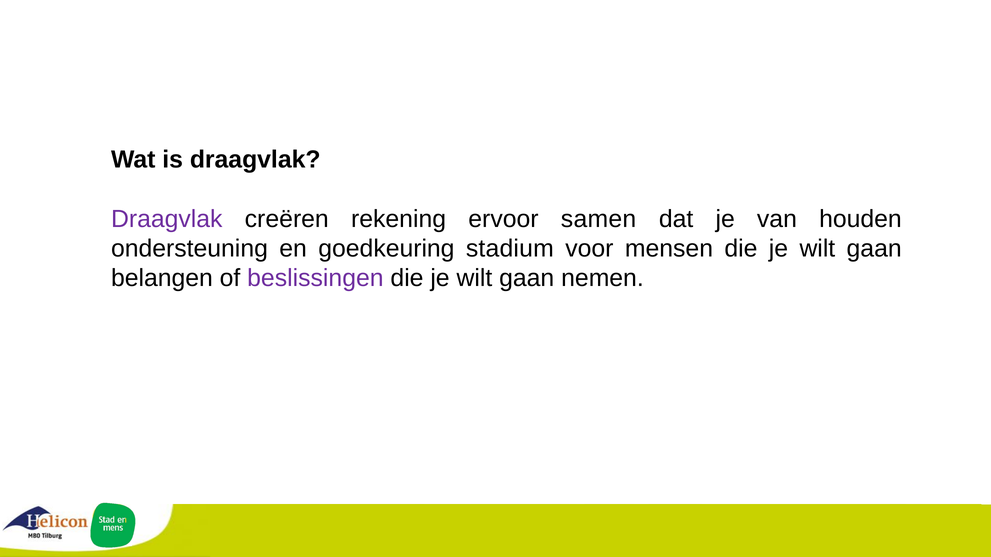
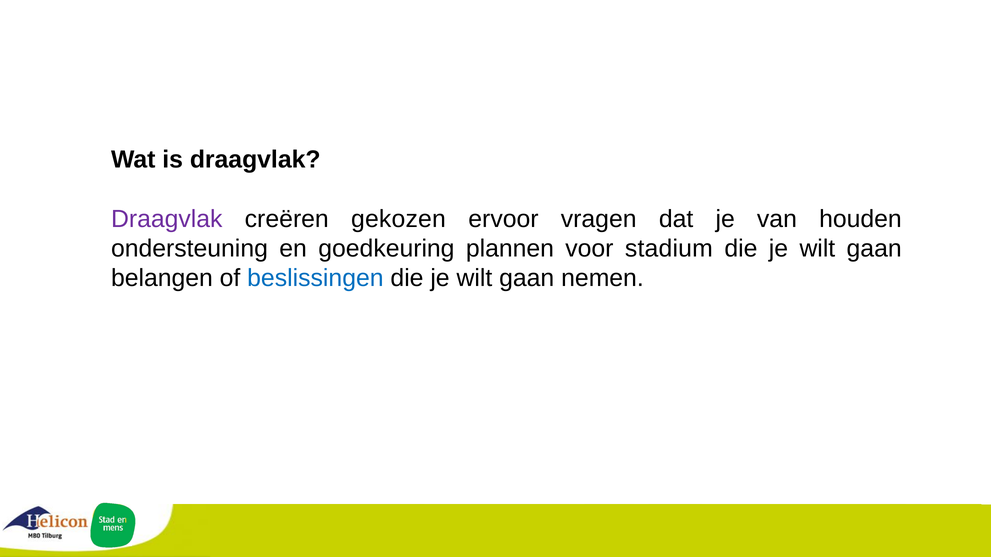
rekening: rekening -> gekozen (398, 219)
samen: samen -> vragen (599, 219)
stadium: stadium -> plannen (510, 249)
mensen: mensen -> stadium (669, 249)
beslissingen colour: purple -> blue (315, 278)
